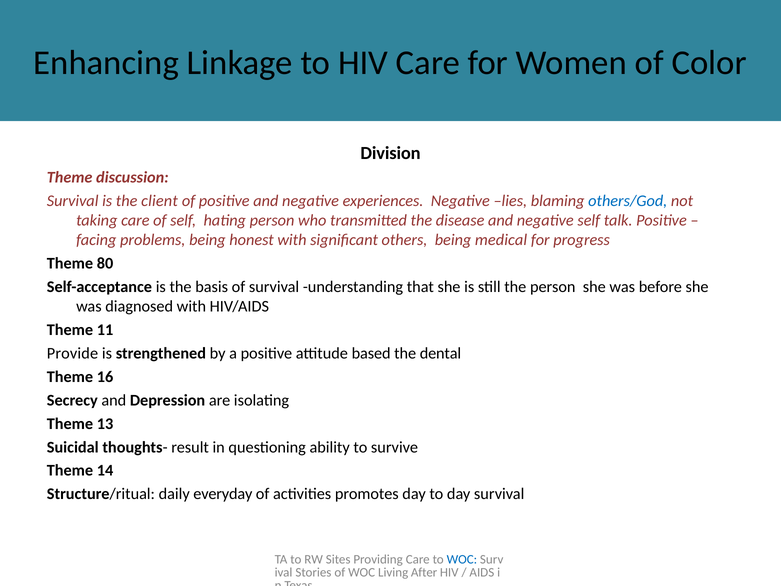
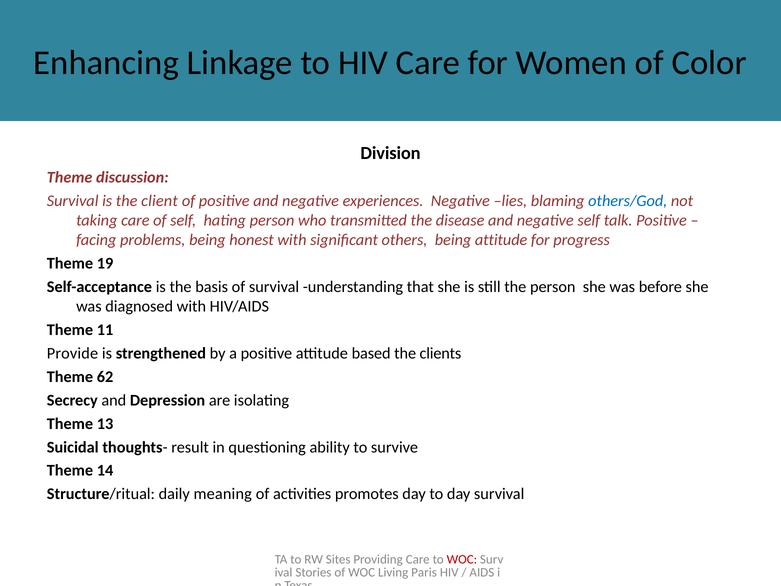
being medical: medical -> attitude (501, 240)
80: 80 -> 19 (105, 263)
dental: dental -> clients (440, 353)
16: 16 -> 62 (105, 377)
everyday: everyday -> meaning (223, 494)
WOC colour: blue -> red (462, 559)
After: After -> Paris (424, 572)
